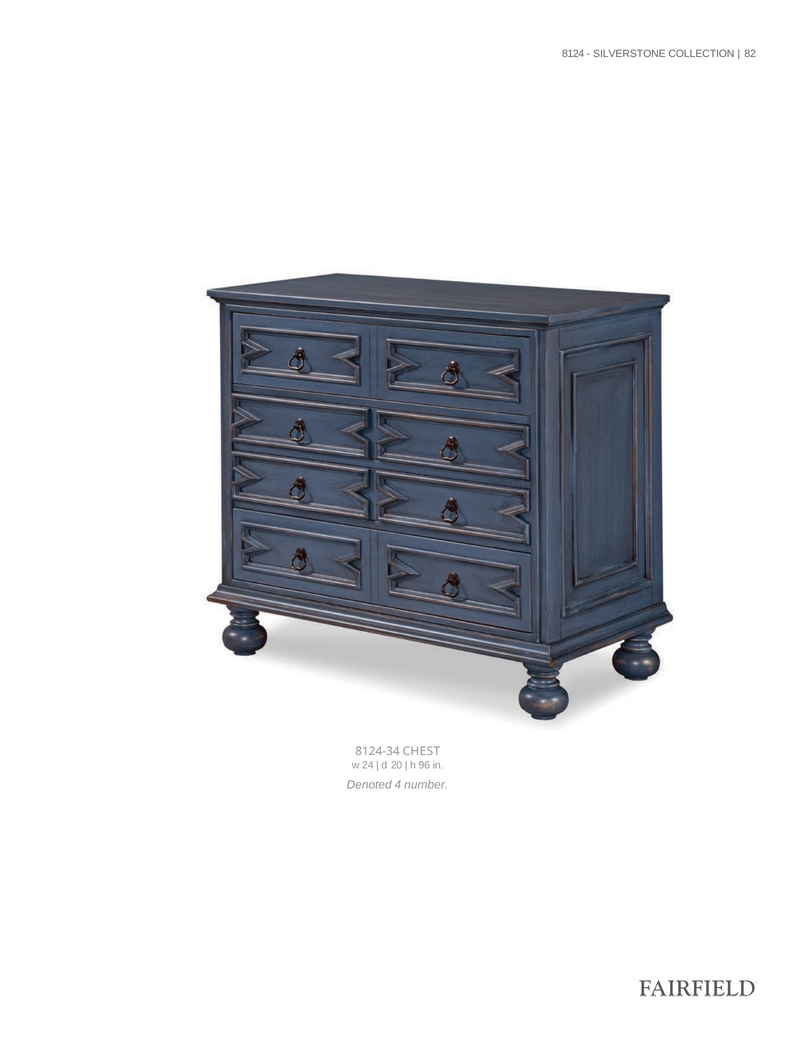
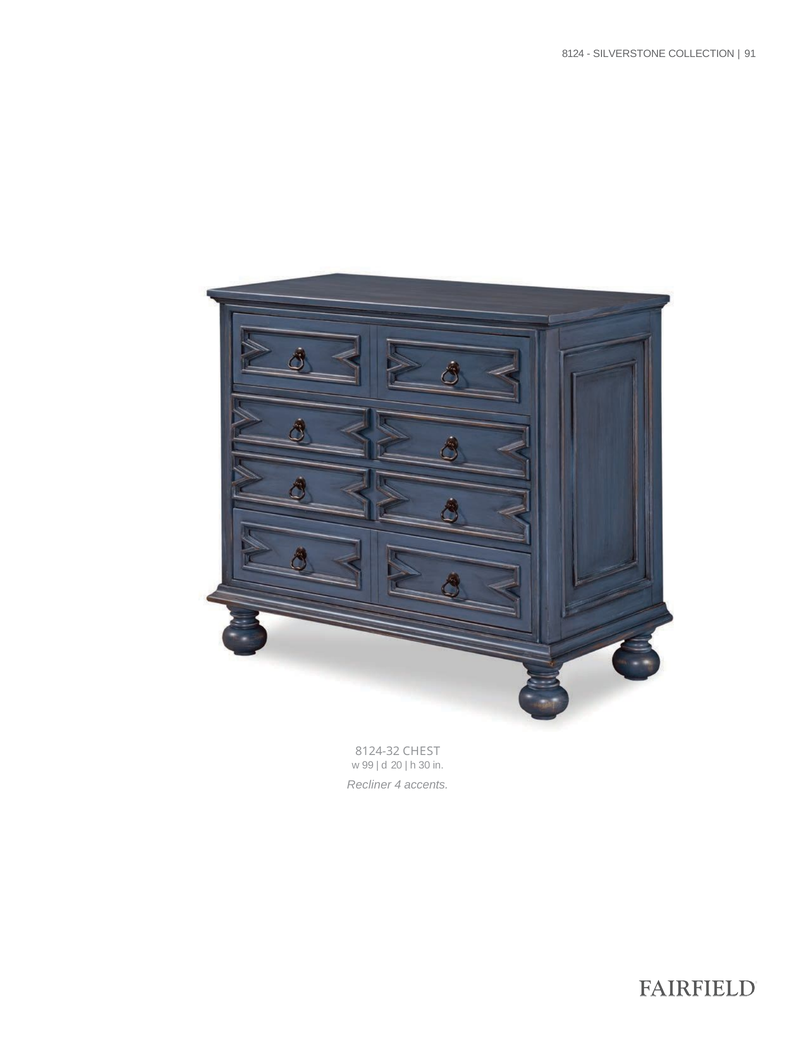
82: 82 -> 91 (750, 54)
8124-34: 8124-34 -> 8124-32 (377, 751)
24: 24 -> 99 (368, 765)
96: 96 -> 30 (424, 765)
Denoted: Denoted -> Recliner (369, 785)
number: number -> accents (426, 785)
